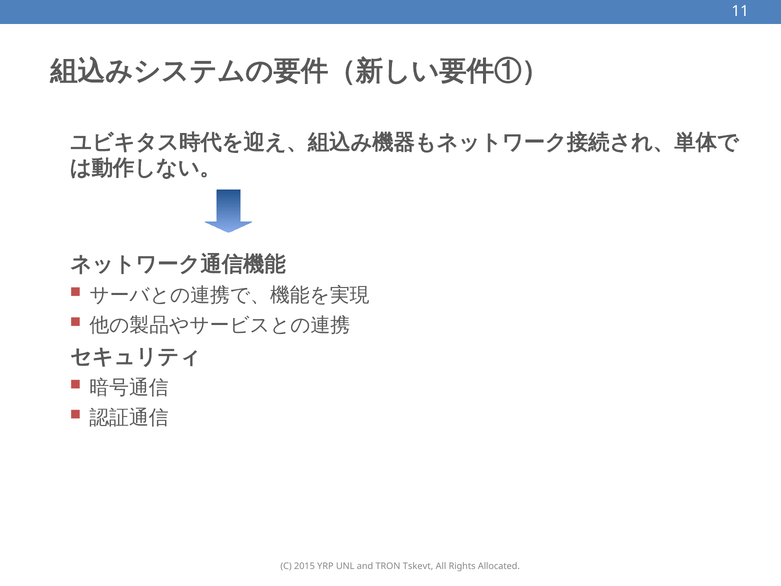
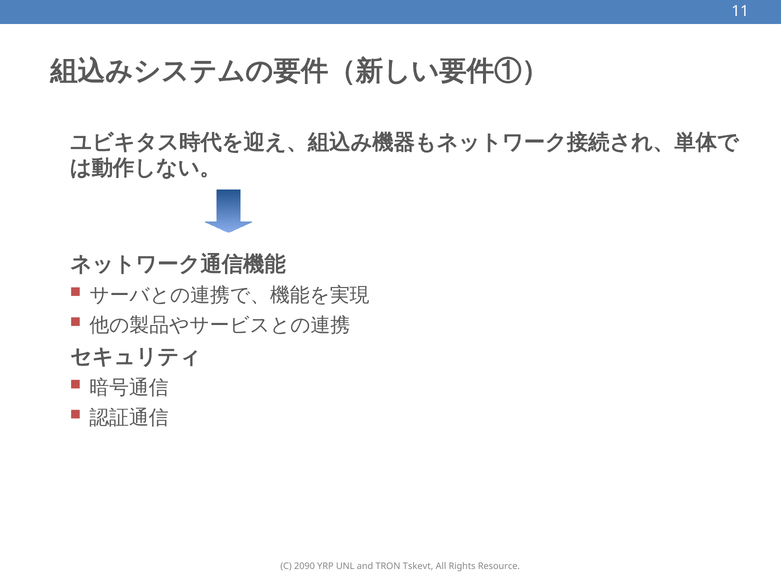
2015: 2015 -> 2090 (304, 566)
Allocated: Allocated -> Resource (499, 566)
